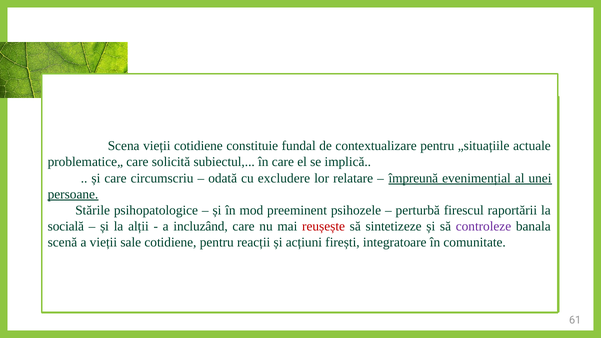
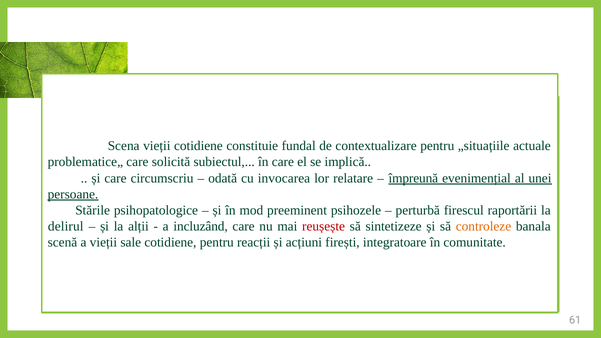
excludere: excludere -> invocarea (284, 178)
socială: socială -> delirul (66, 226)
controleze colour: purple -> orange (483, 226)
